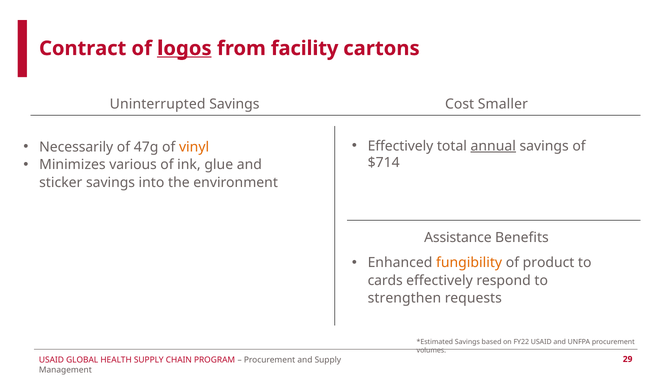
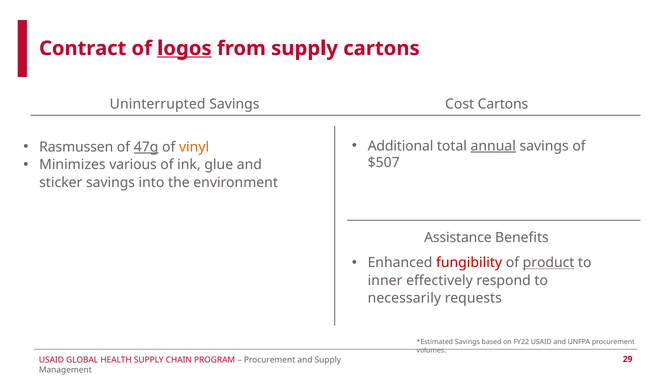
from facility: facility -> supply (304, 48)
Cost Smaller: Smaller -> Cartons (503, 104)
Effectively: Effectively -> Additional (401, 146)
Necessarily: Necessarily -> Rasmussen (76, 147)
47g underline: none -> present (146, 147)
$714: $714 -> $507 (384, 163)
fungibility colour: orange -> red (469, 263)
product underline: none -> present (549, 263)
cards: cards -> inner (385, 281)
strengthen: strengthen -> necessarily (404, 299)
